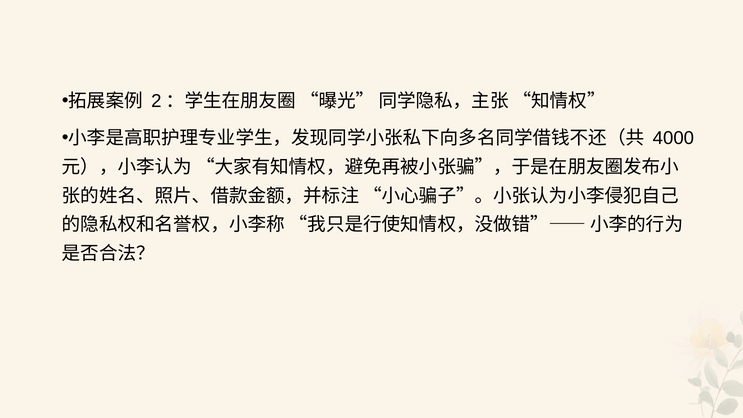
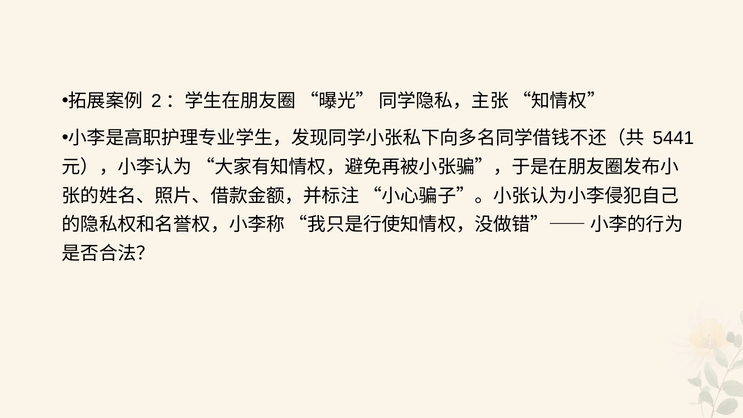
4000: 4000 -> 5441 (673, 138)
